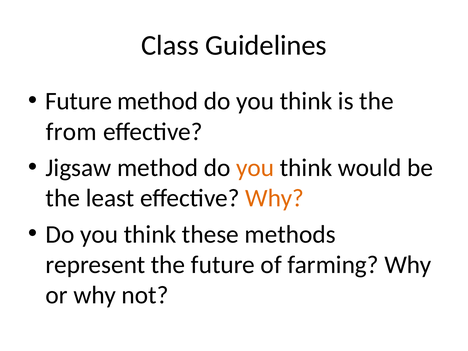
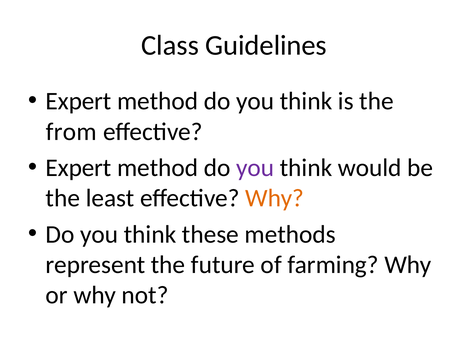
Future: Future -> Expert (79, 101)
Jigsaw: Jigsaw -> Expert (79, 168)
you colour: orange -> purple (255, 168)
